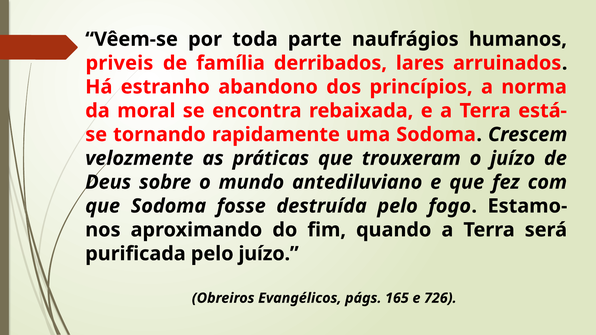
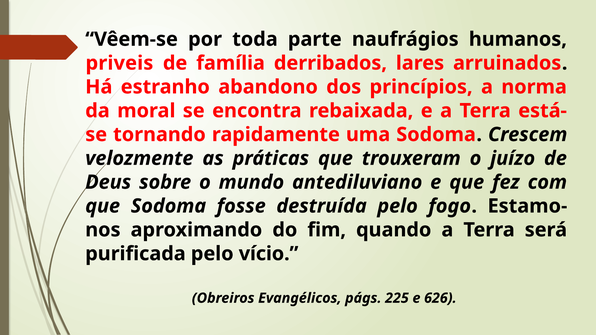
pelo juízo: juízo -> vício (269, 254)
165: 165 -> 225 (397, 298)
726: 726 -> 626 (440, 298)
